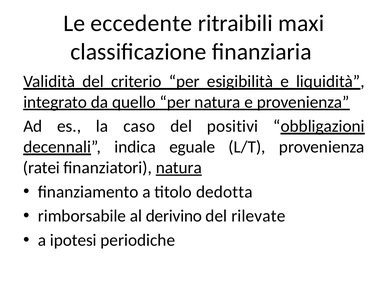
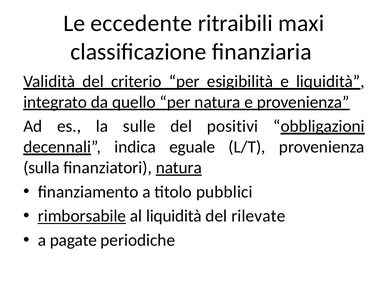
caso: caso -> sulle (139, 126)
ratei: ratei -> sulla (41, 168)
dedotta: dedotta -> pubblici (224, 192)
rimborsabile underline: none -> present (82, 216)
al derivino: derivino -> liquidità (174, 216)
ipotesi: ipotesi -> pagate (73, 240)
